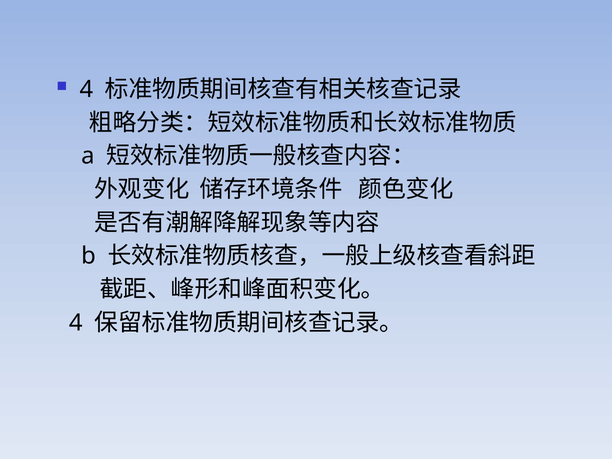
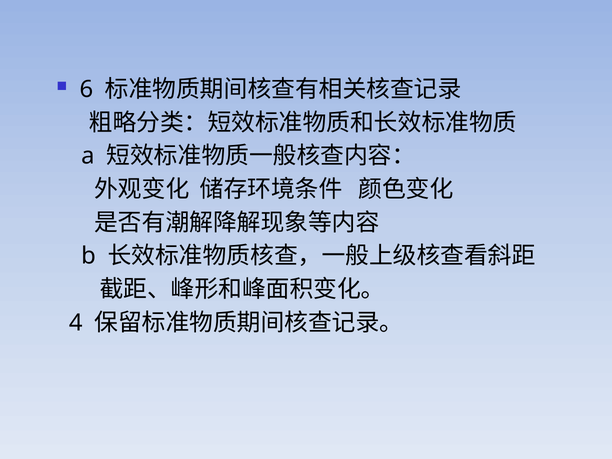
4: 4 -> 6 (86, 89)
